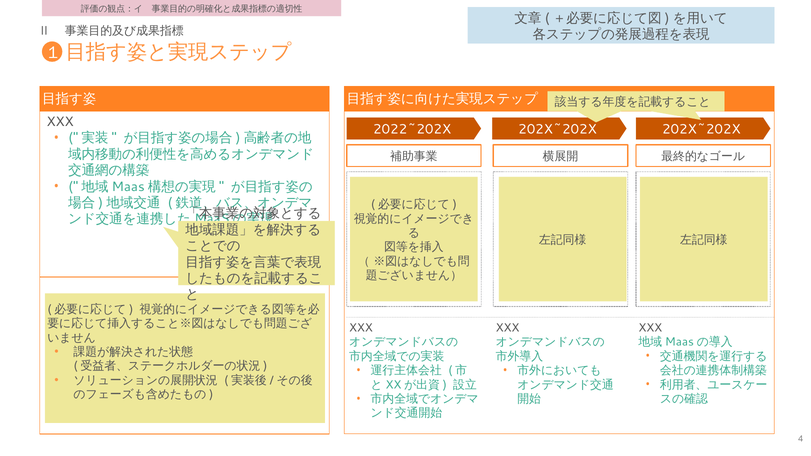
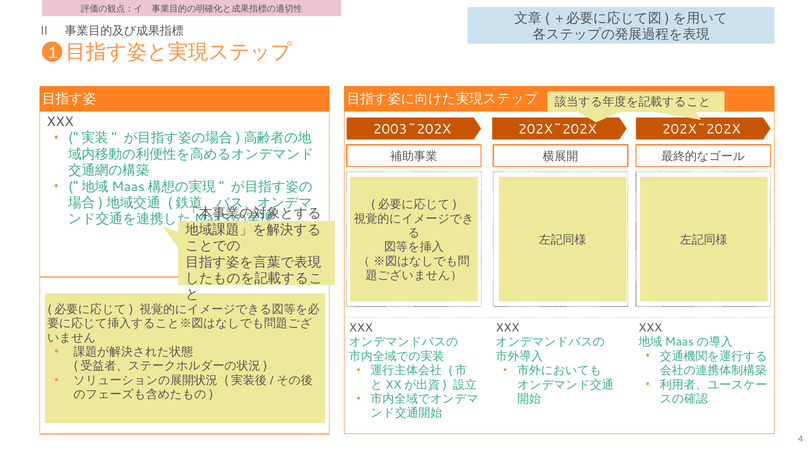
2022~202X: 2022~202X -> 2003~202X (412, 130)
